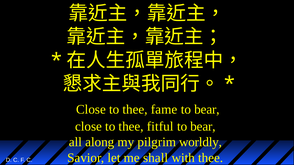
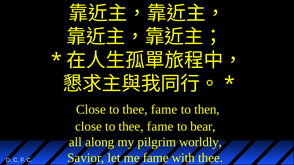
bear: bear -> then (207, 110)
fitful: fitful -> fame (160, 127)
me shall: shall -> fame (156, 158)
